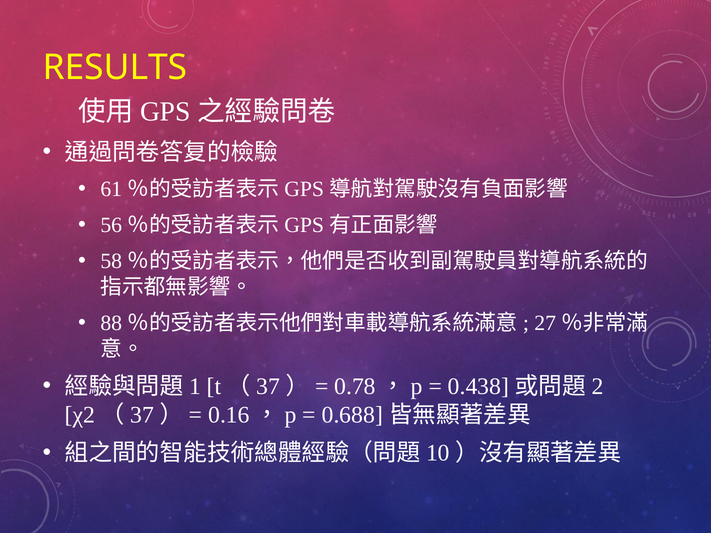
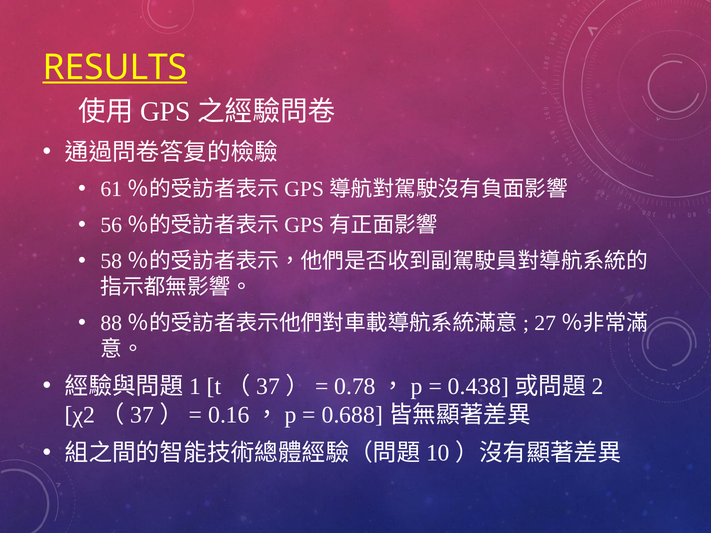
RESULTS underline: none -> present (115, 67)
